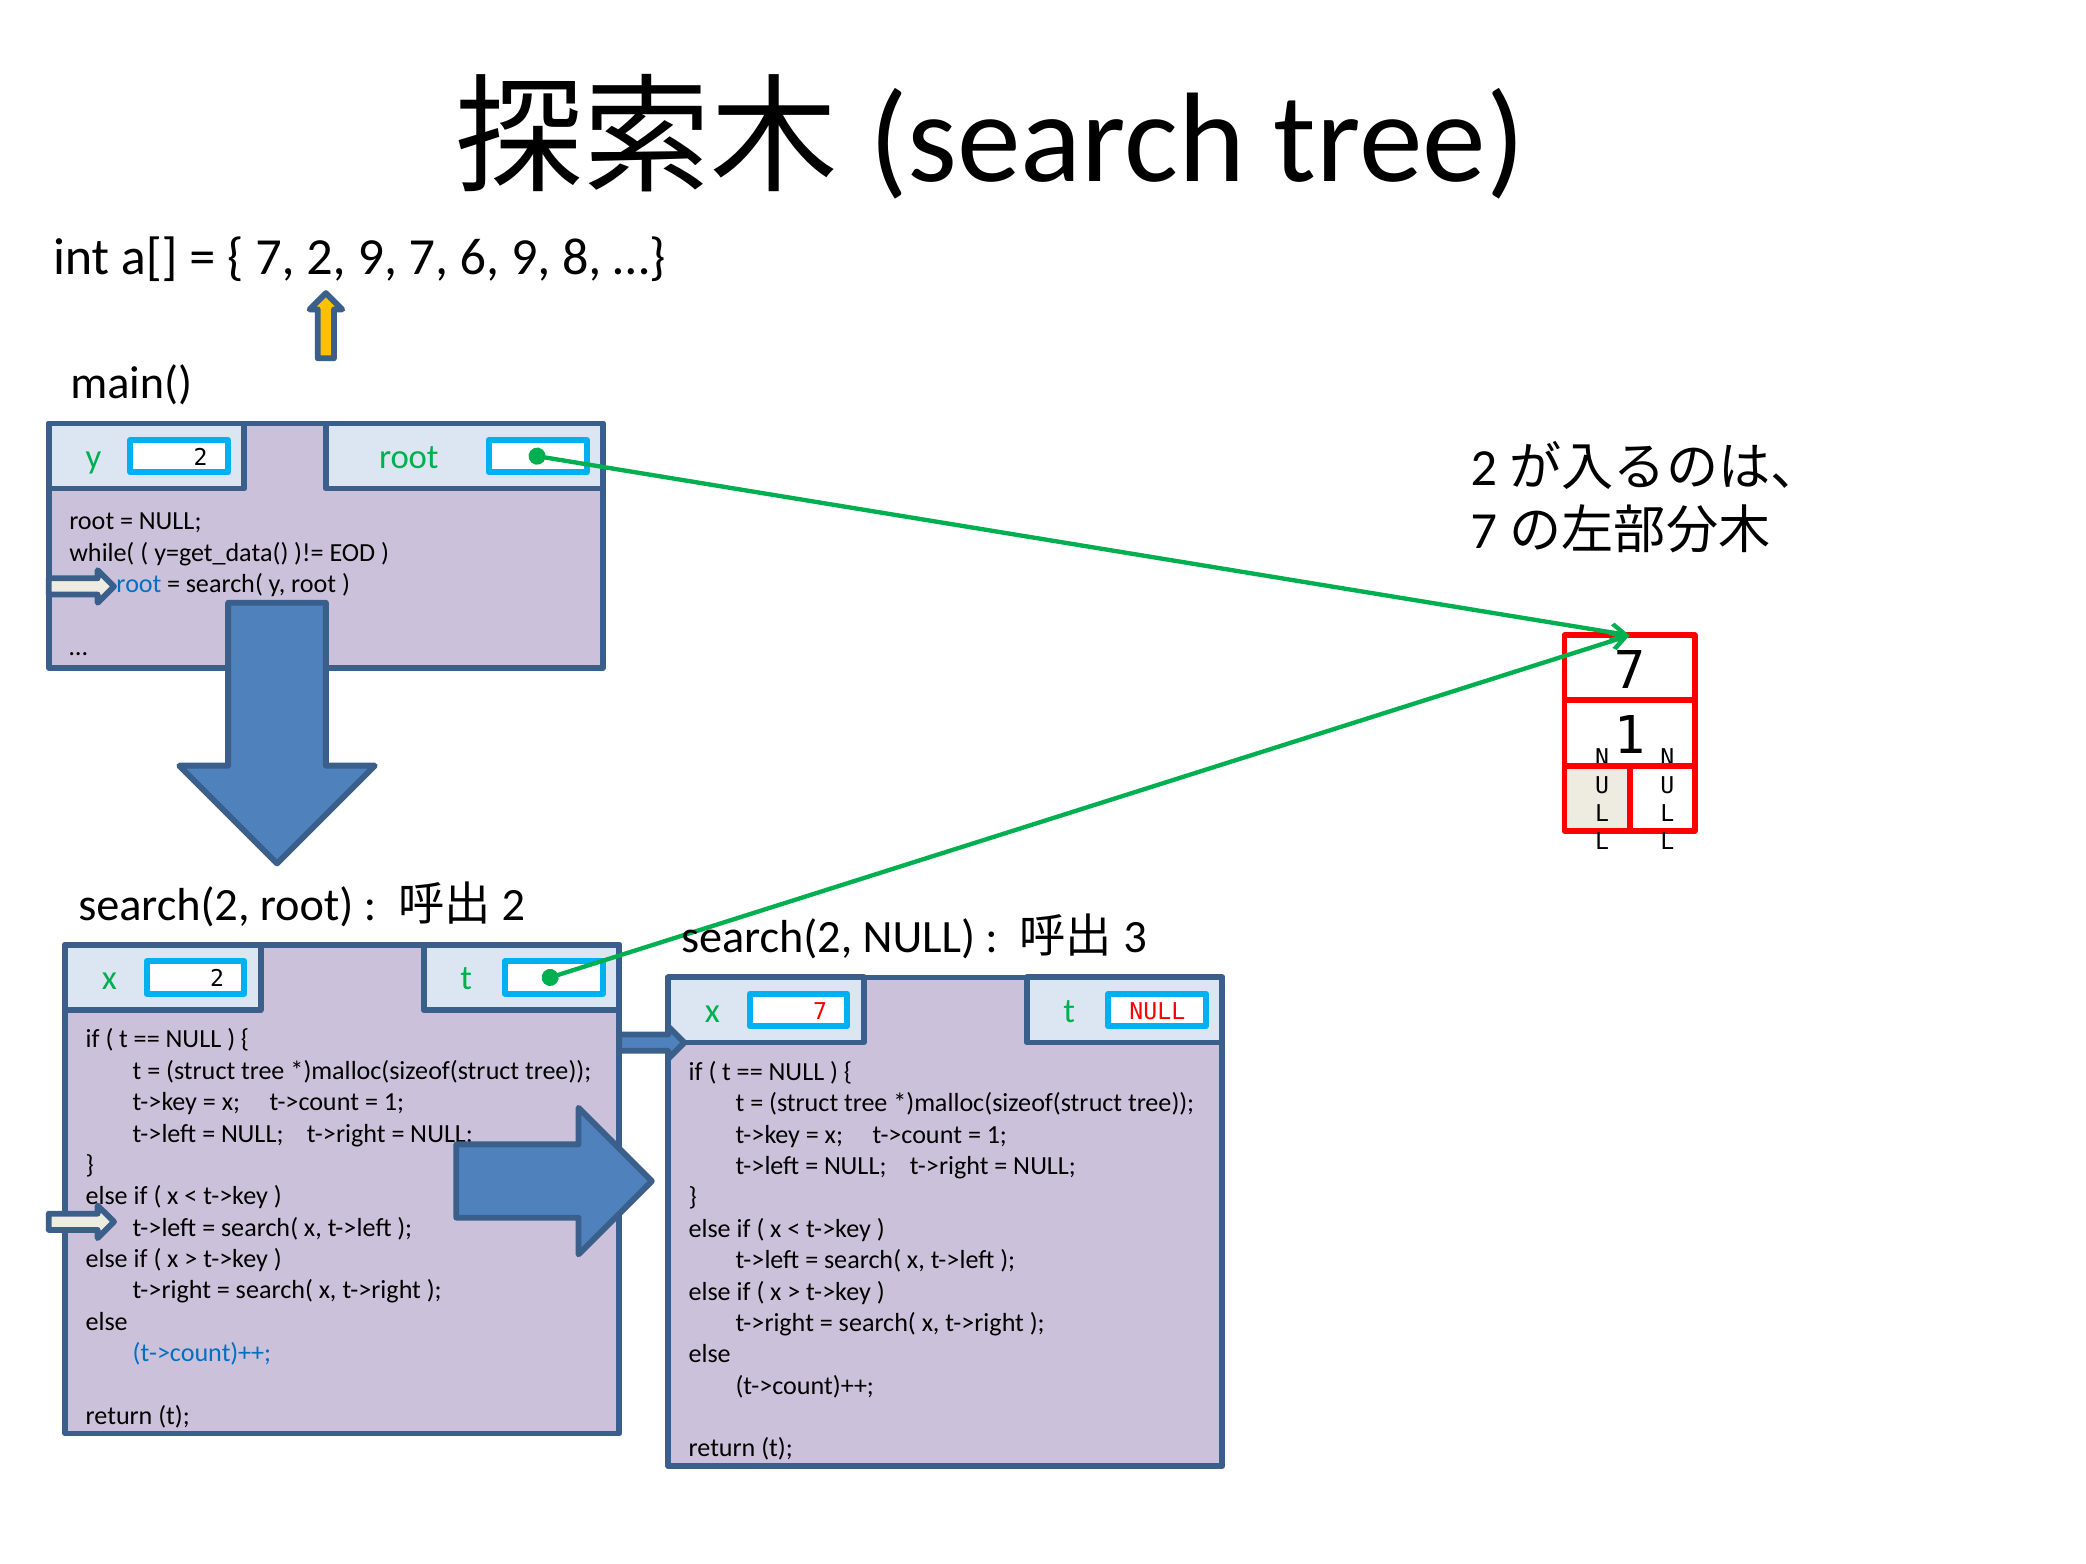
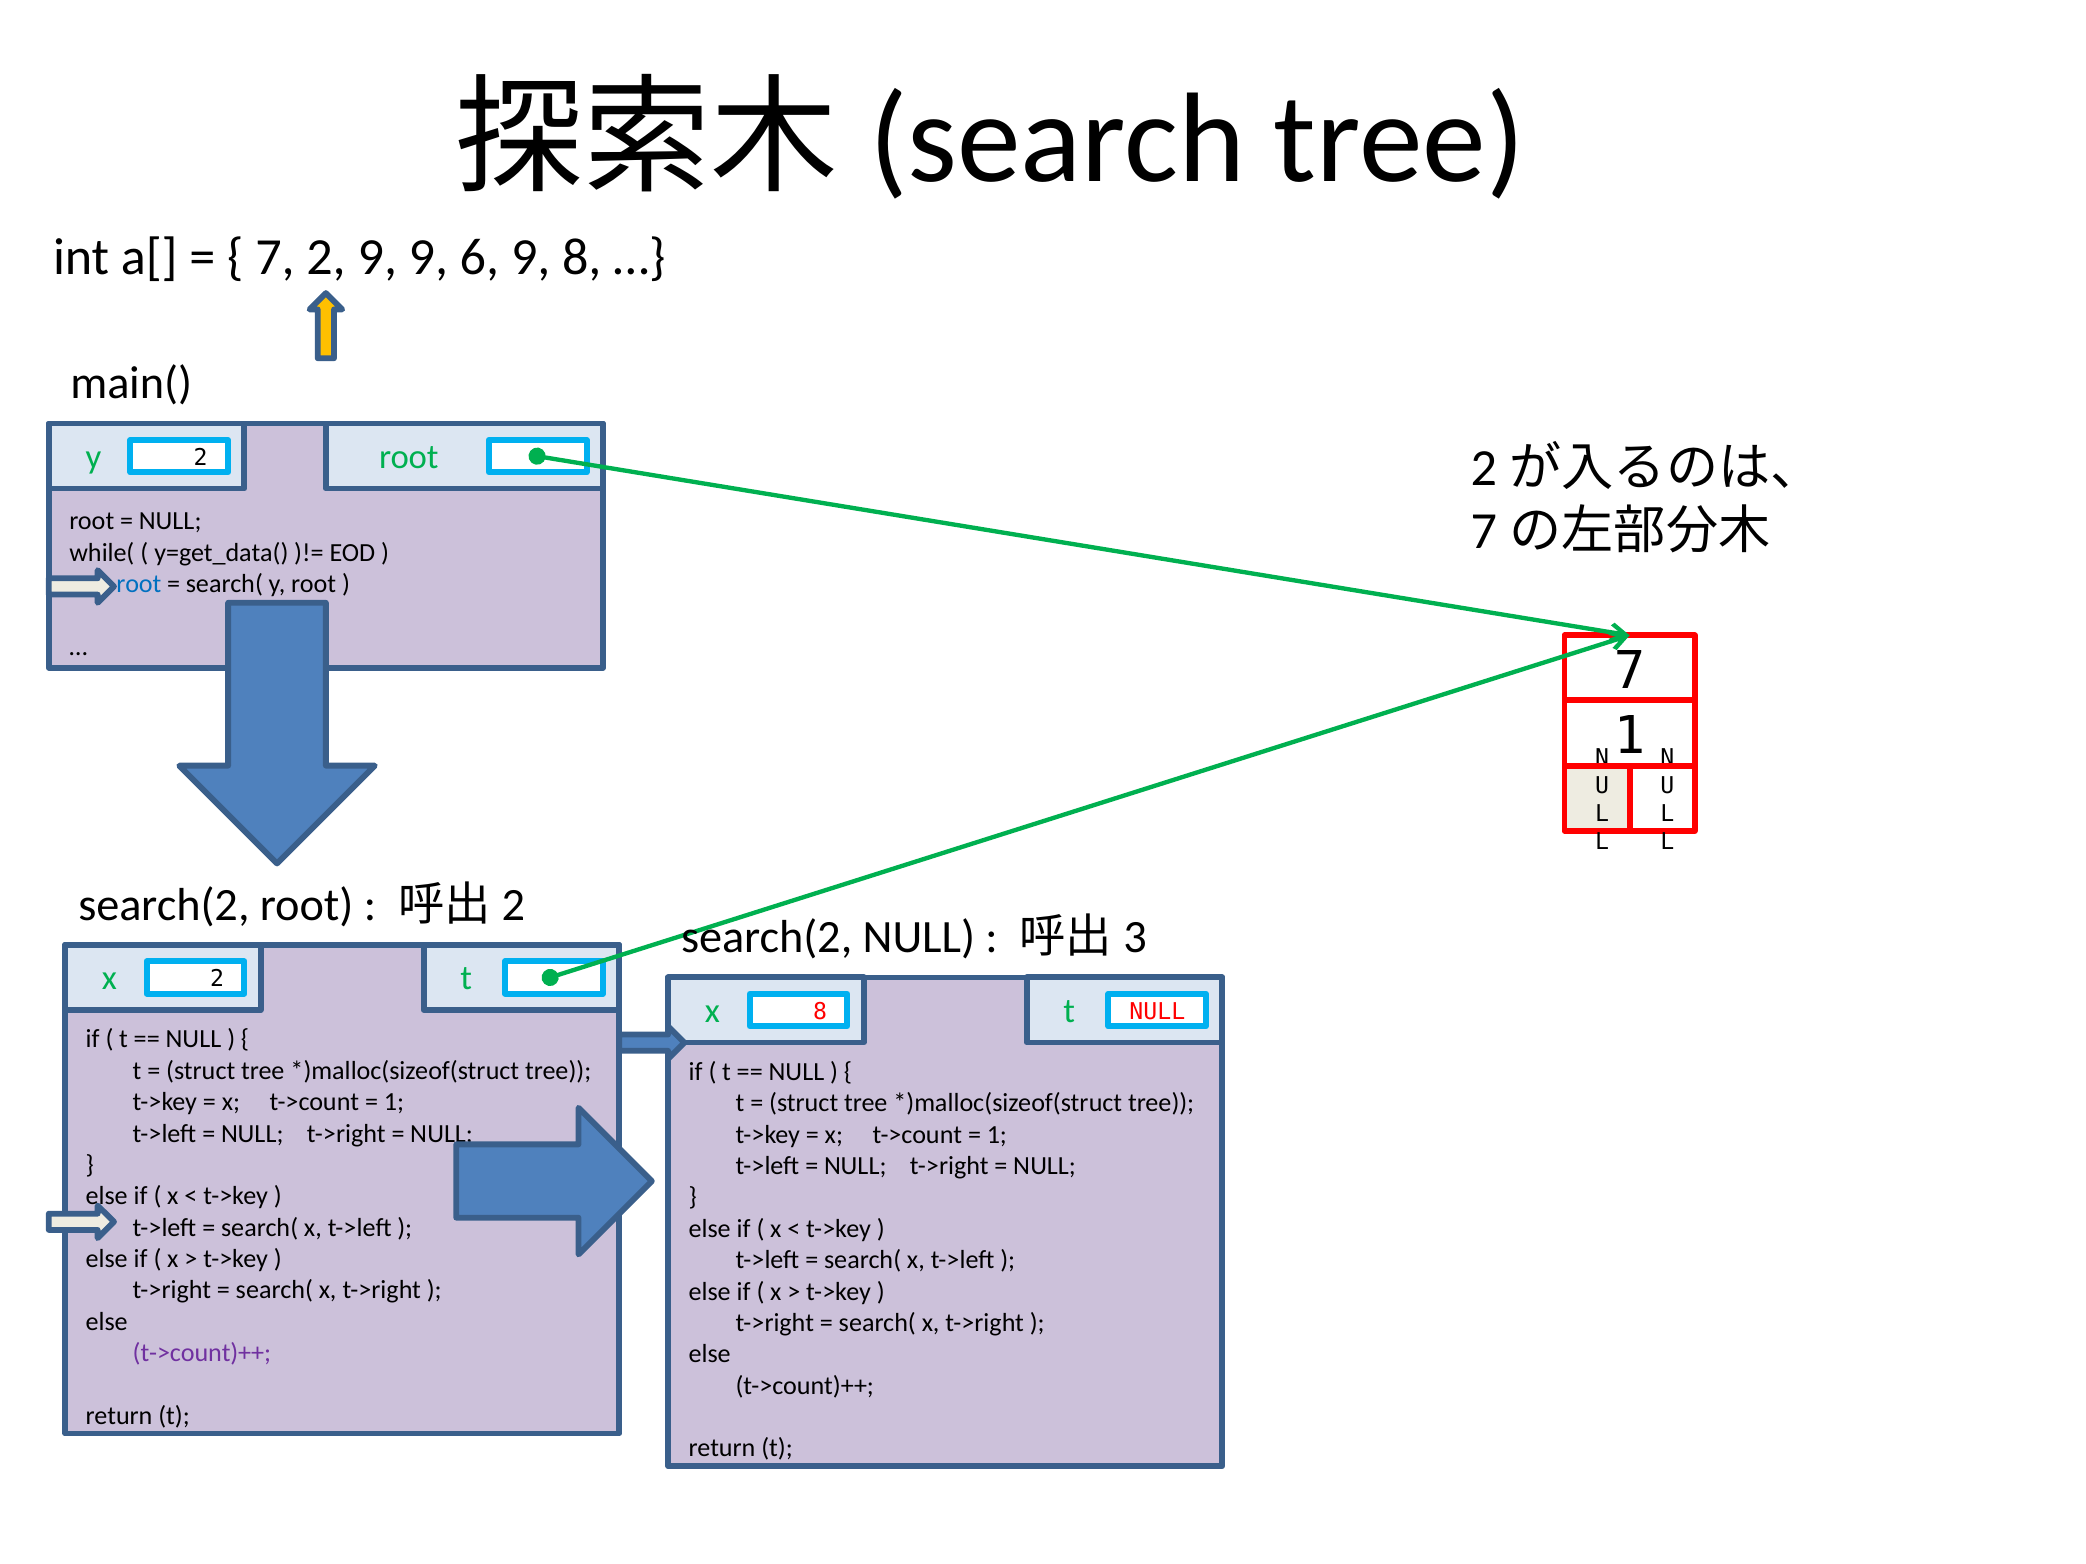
9 7: 7 -> 9 (428, 257)
x 7: 7 -> 8 (820, 1012)
t->count)++ colour: blue -> purple (202, 1353)
